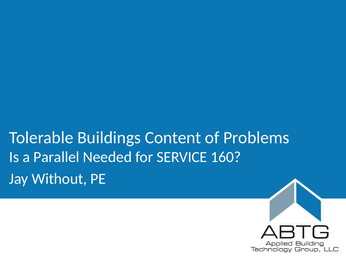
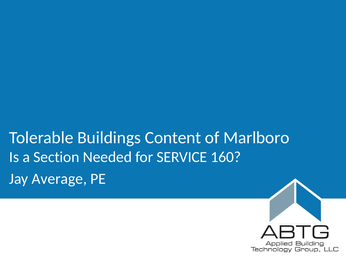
Problems: Problems -> Marlboro (256, 138)
Parallel: Parallel -> Section (56, 157)
Without: Without -> Average (59, 179)
